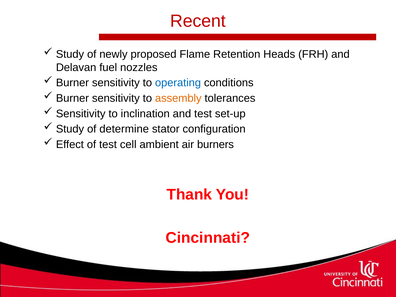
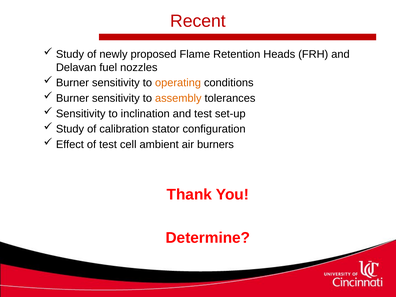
operating colour: blue -> orange (178, 83)
determine: determine -> calibration (124, 129)
Cincinnati: Cincinnati -> Determine (208, 238)
